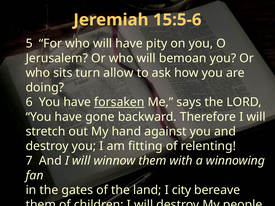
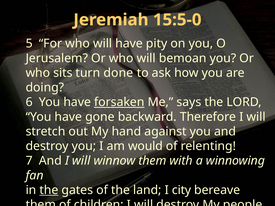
15:5-6: 15:5-6 -> 15:5-0 (177, 20)
allow: allow -> done (118, 73)
fitting: fitting -> would (145, 146)
the underline: none -> present (49, 190)
